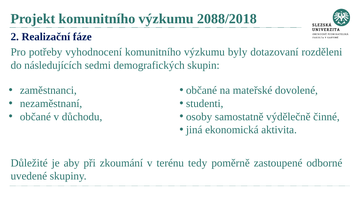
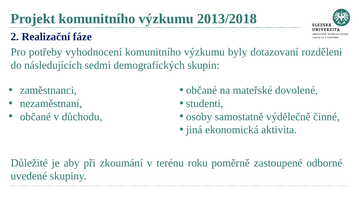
2088/2018: 2088/2018 -> 2013/2018 (227, 19)
tedy: tedy -> roku (198, 163)
